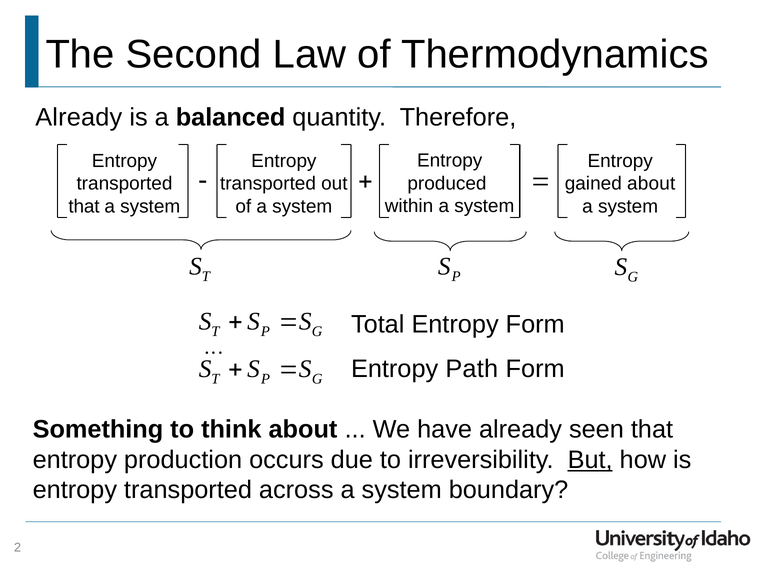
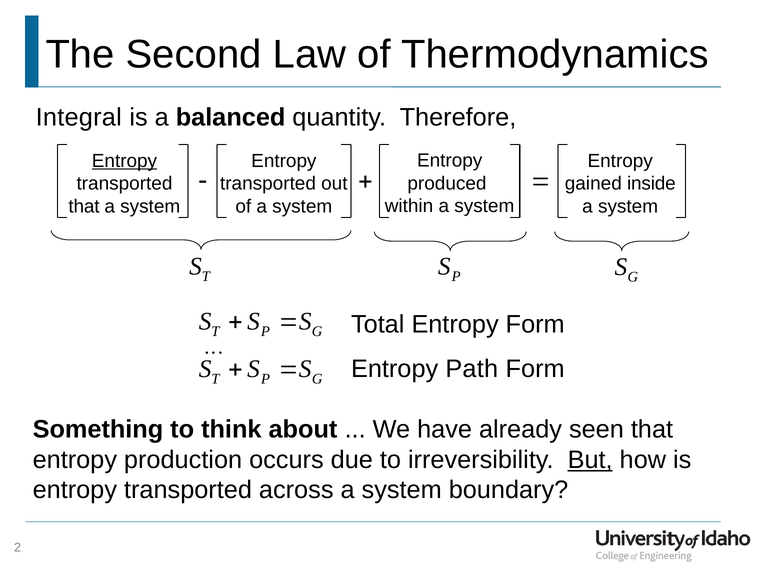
Already: Already -> Integral (79, 117)
Entropy underline: none -> present (124, 161)
gained about: about -> inside (651, 184)
